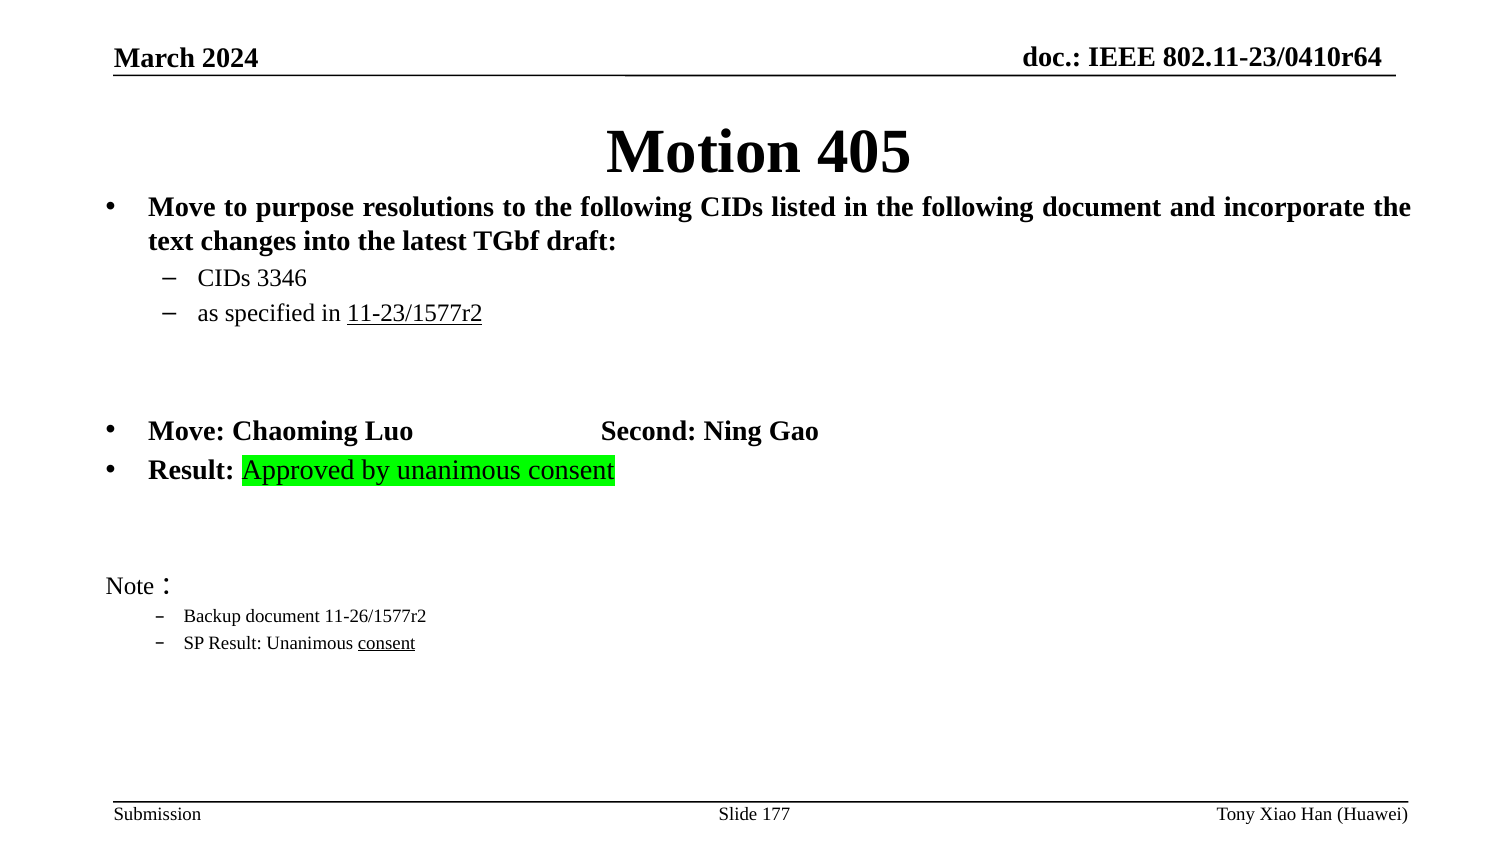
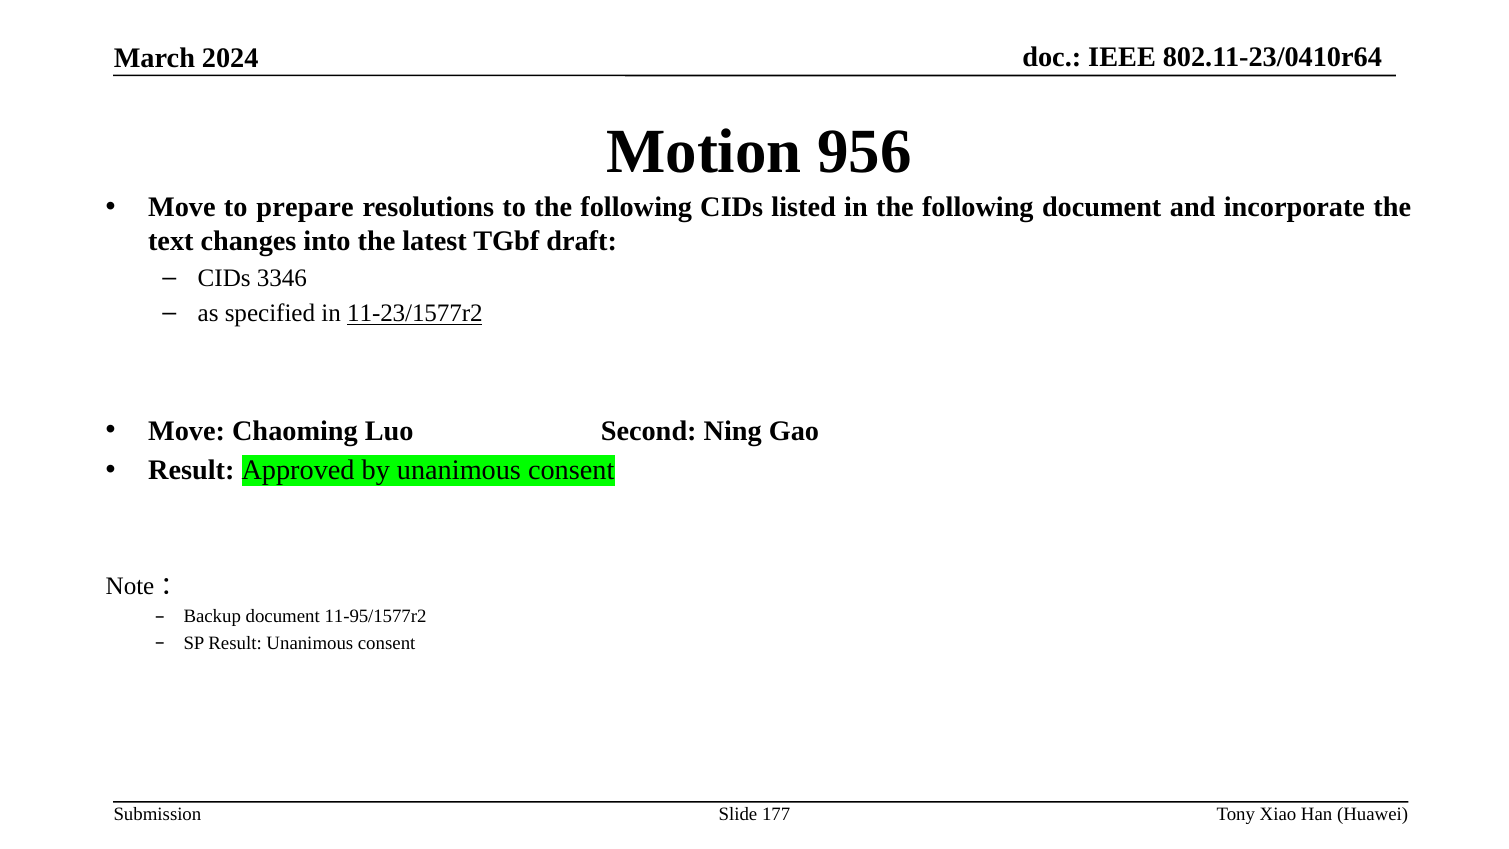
405: 405 -> 956 (865, 152)
purpose: purpose -> prepare (305, 208)
11-26/1577r2: 11-26/1577r2 -> 11-95/1577r2 (376, 616)
consent underline: present -> none (387, 643)
